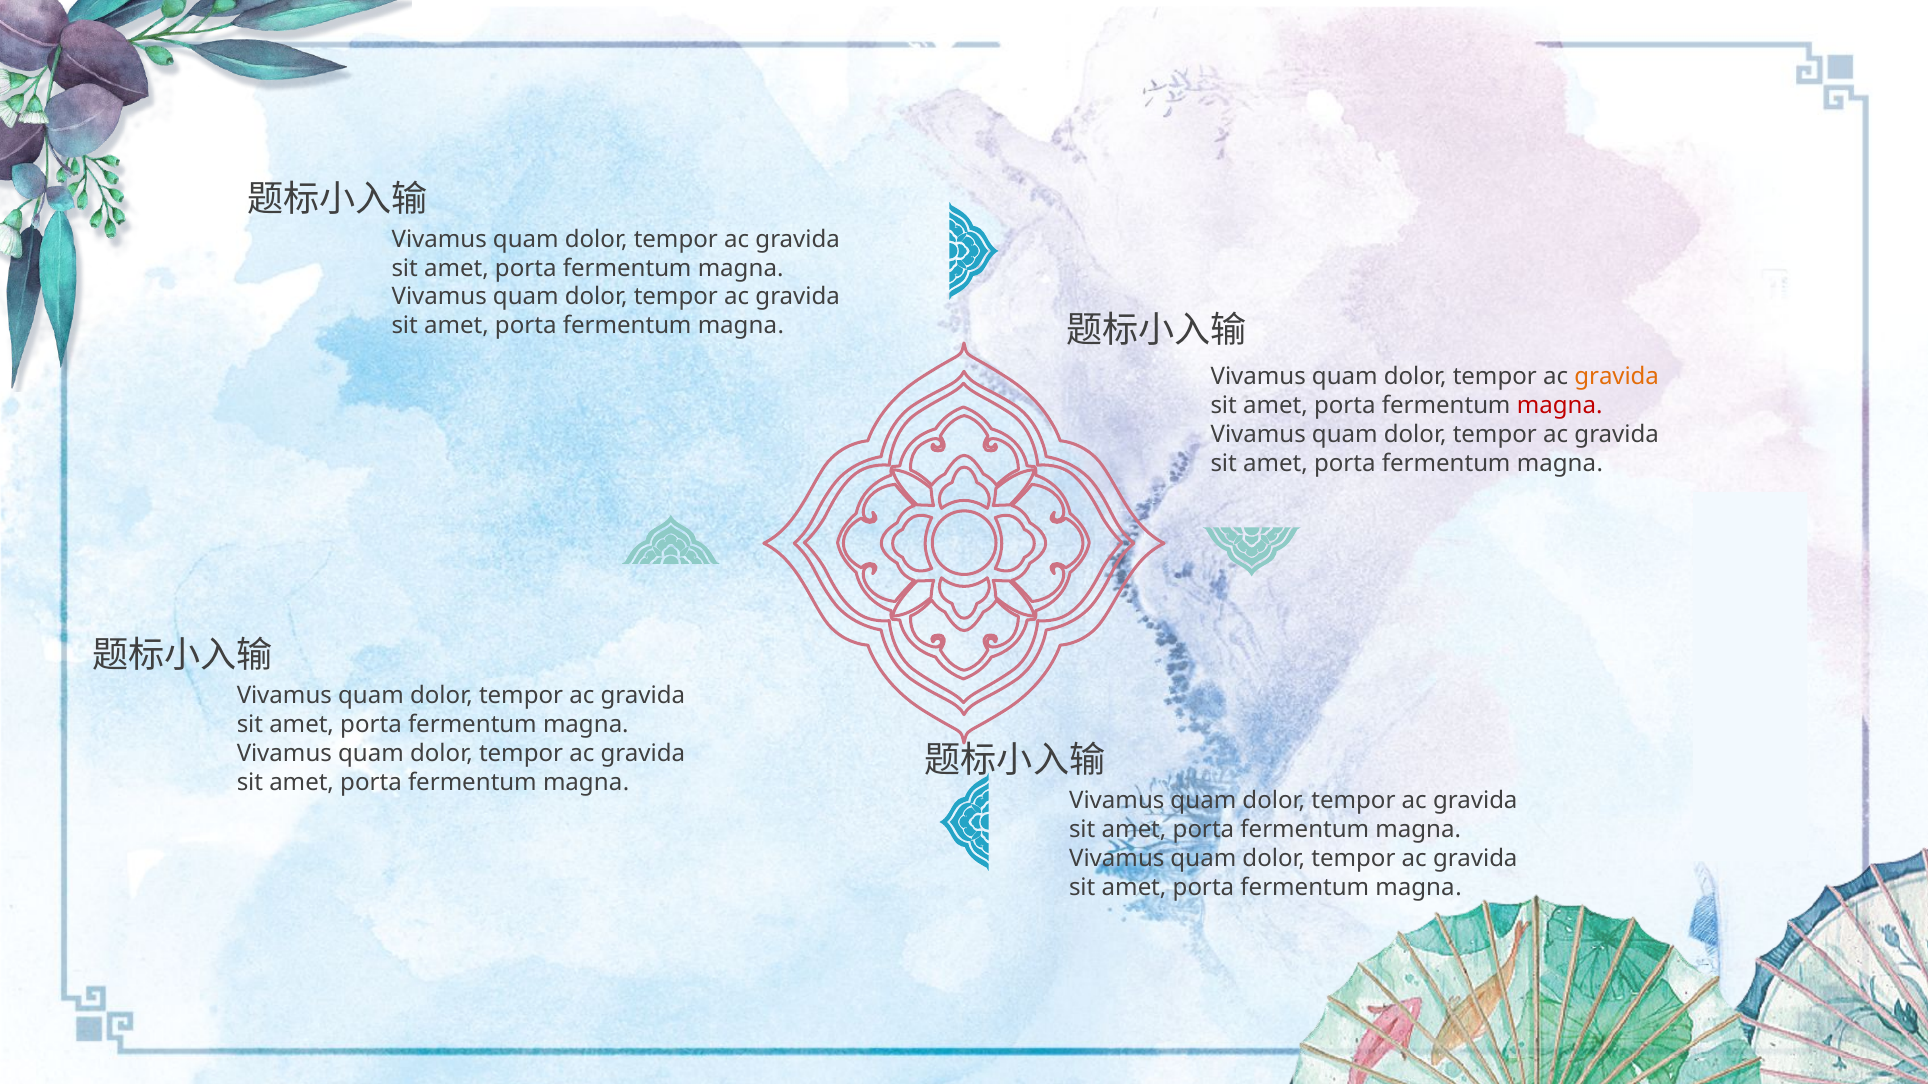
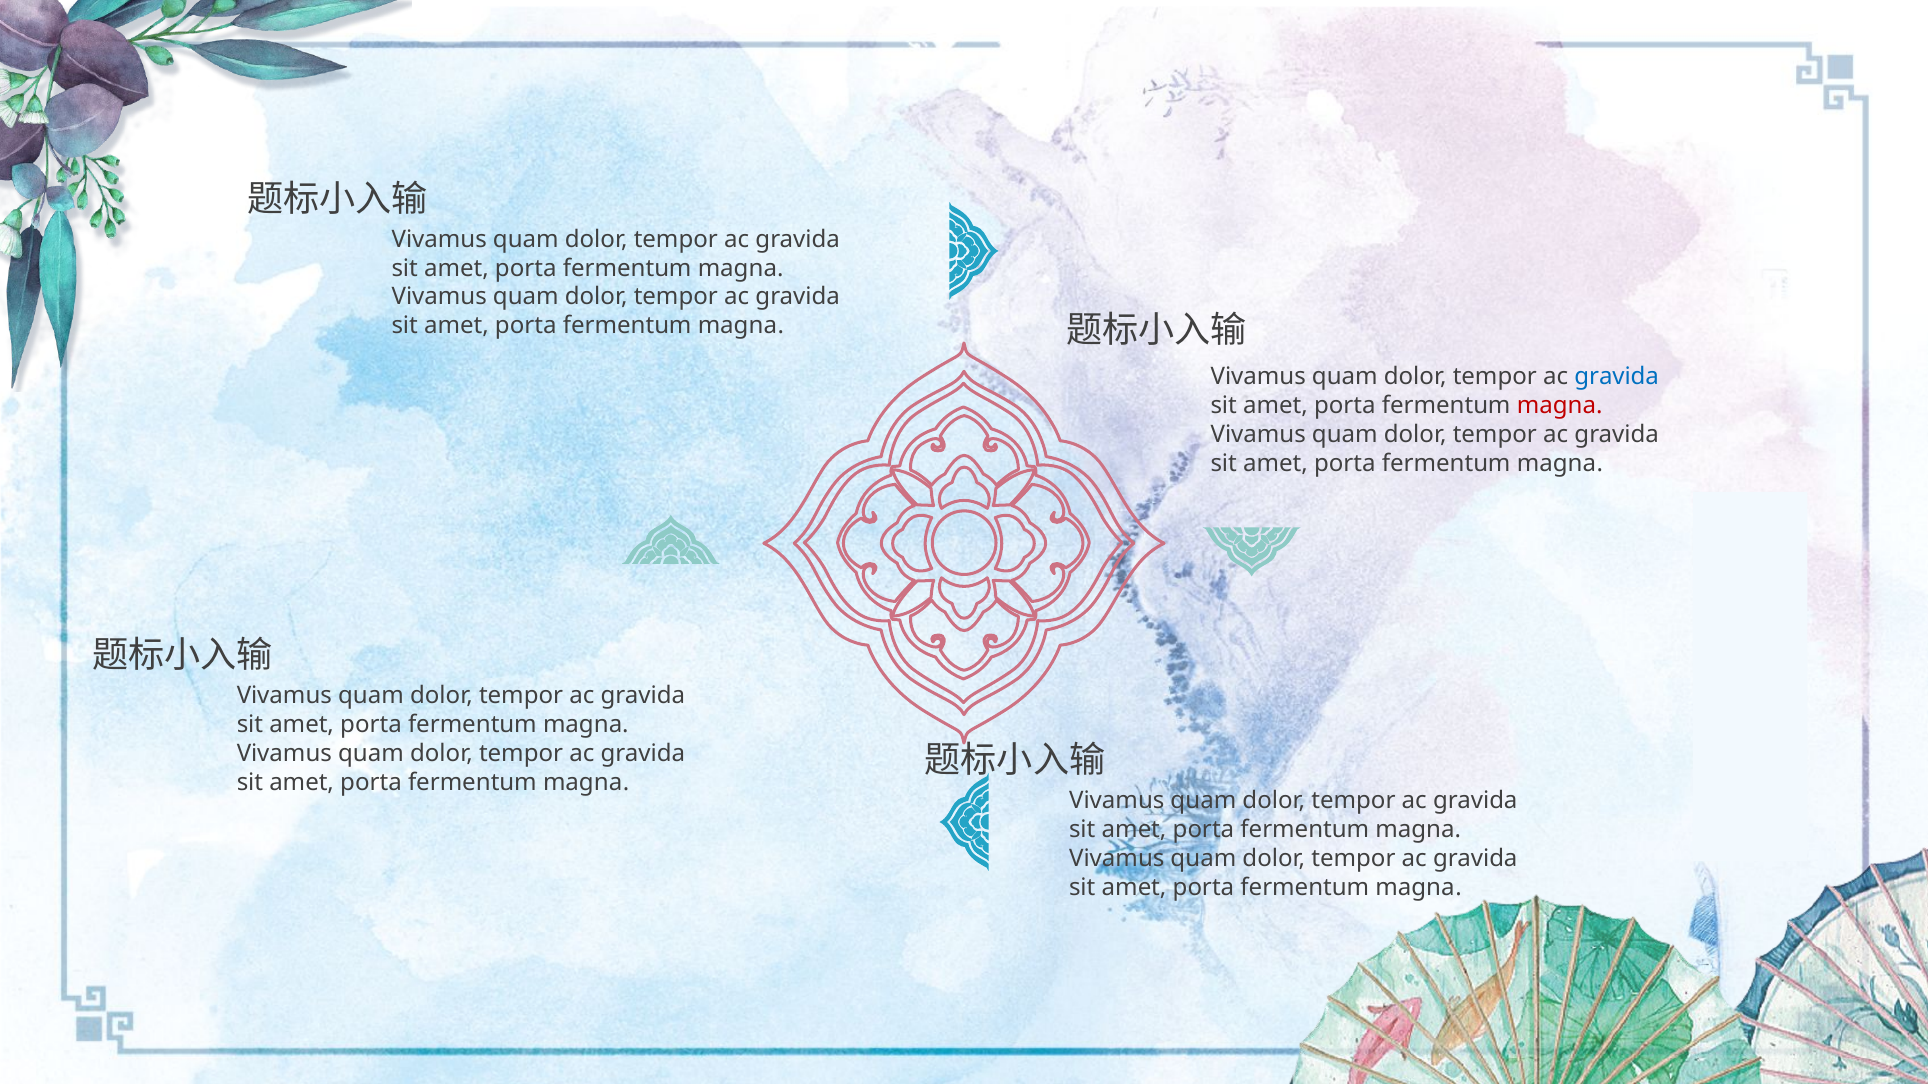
gravida colour: orange -> blue (1617, 377)
